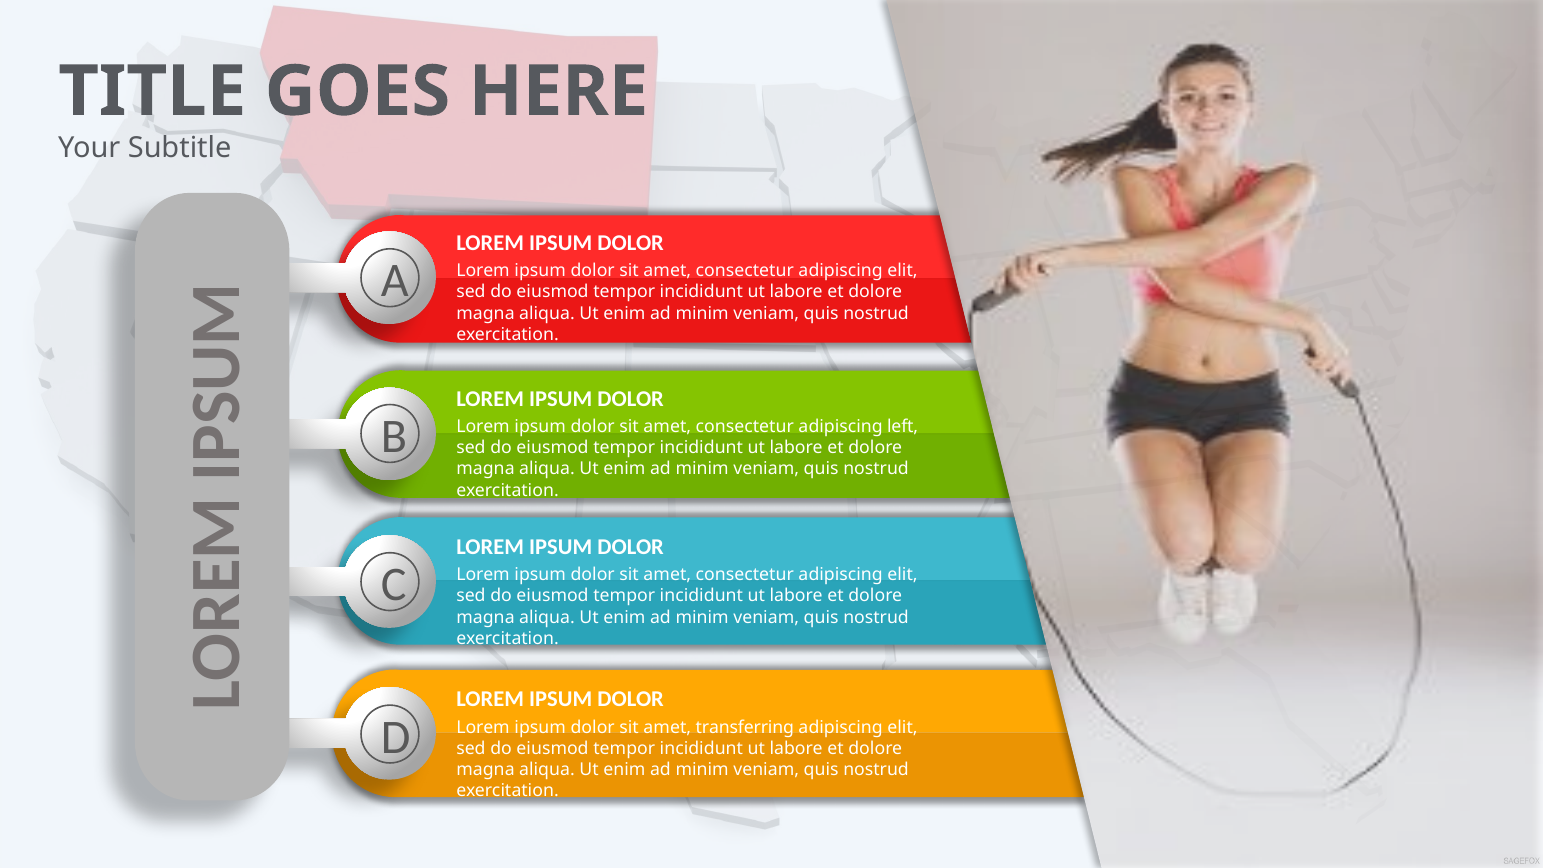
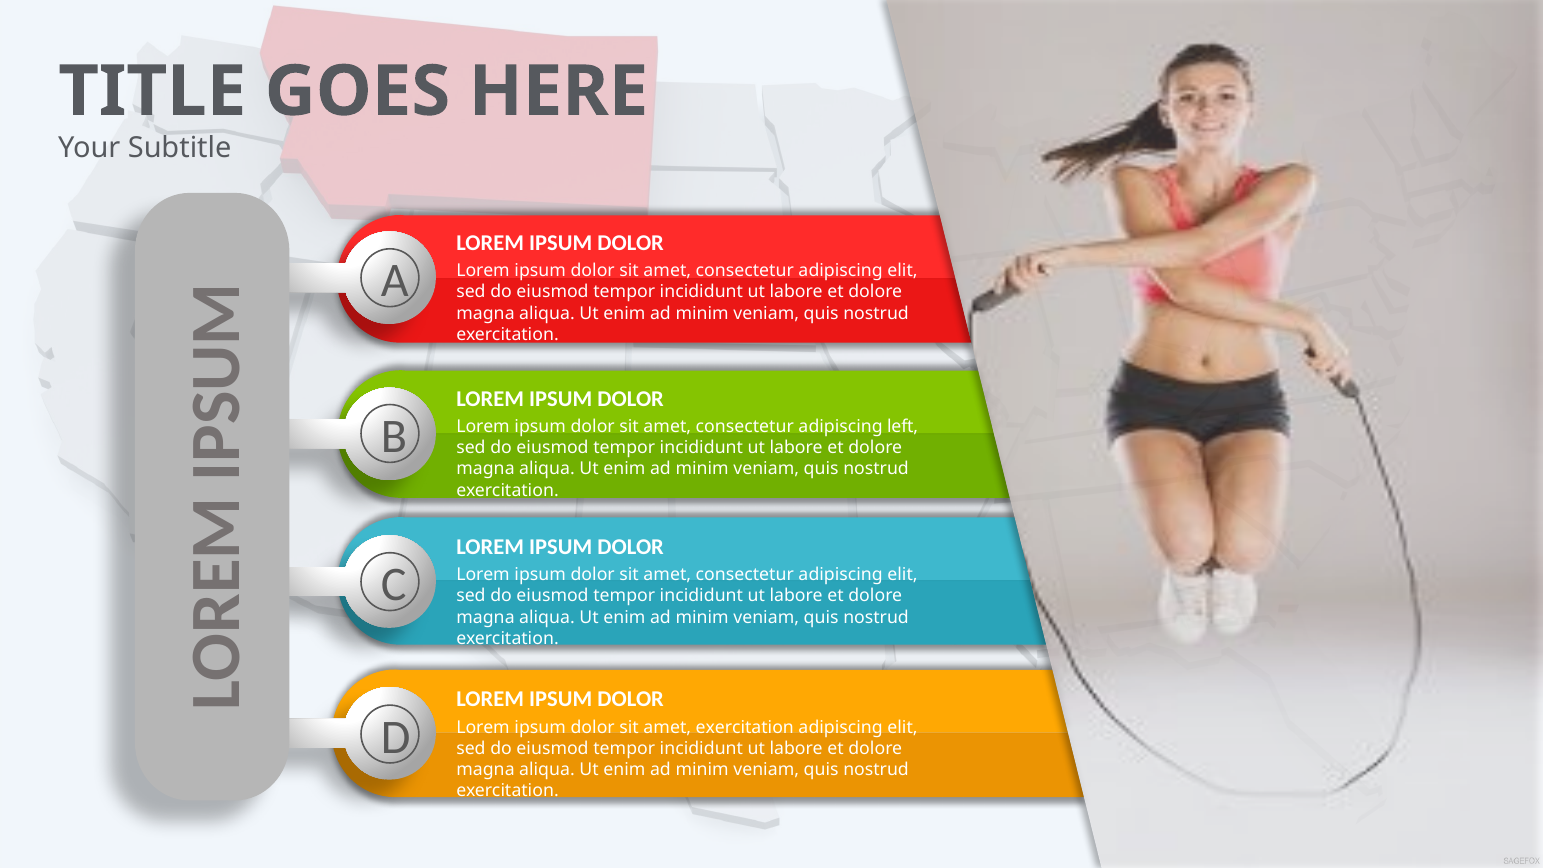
amet transferring: transferring -> exercitation (745, 727)
